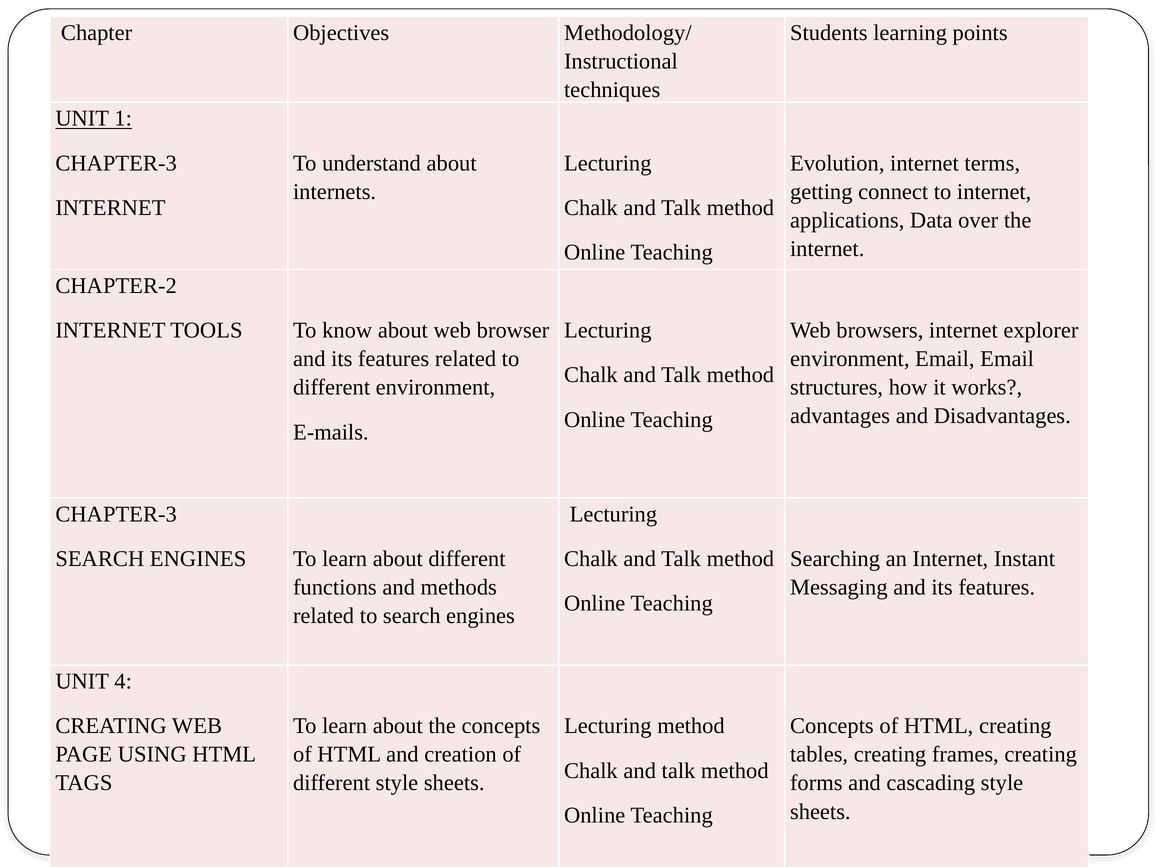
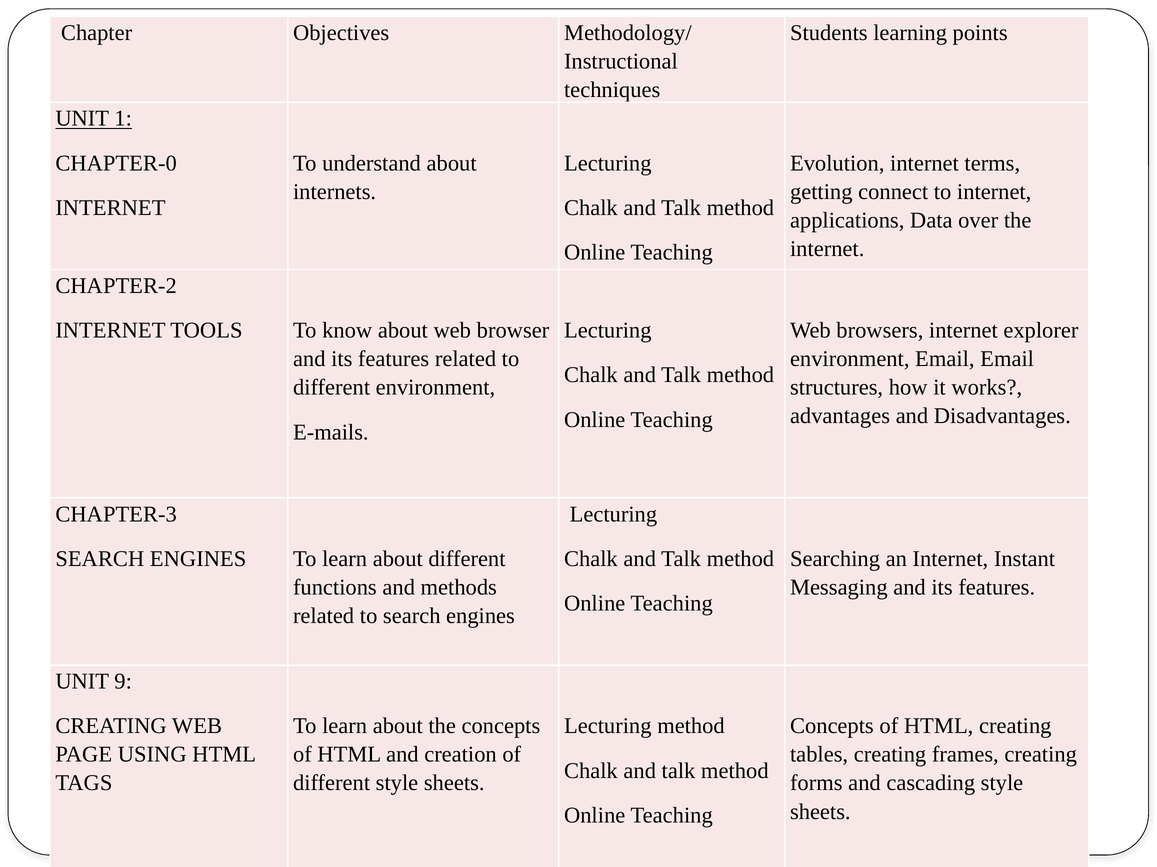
CHAPTER-3: CHAPTER-3 -> CHAPTER-0 (116, 163)
4: 4 -> 9 (123, 682)
